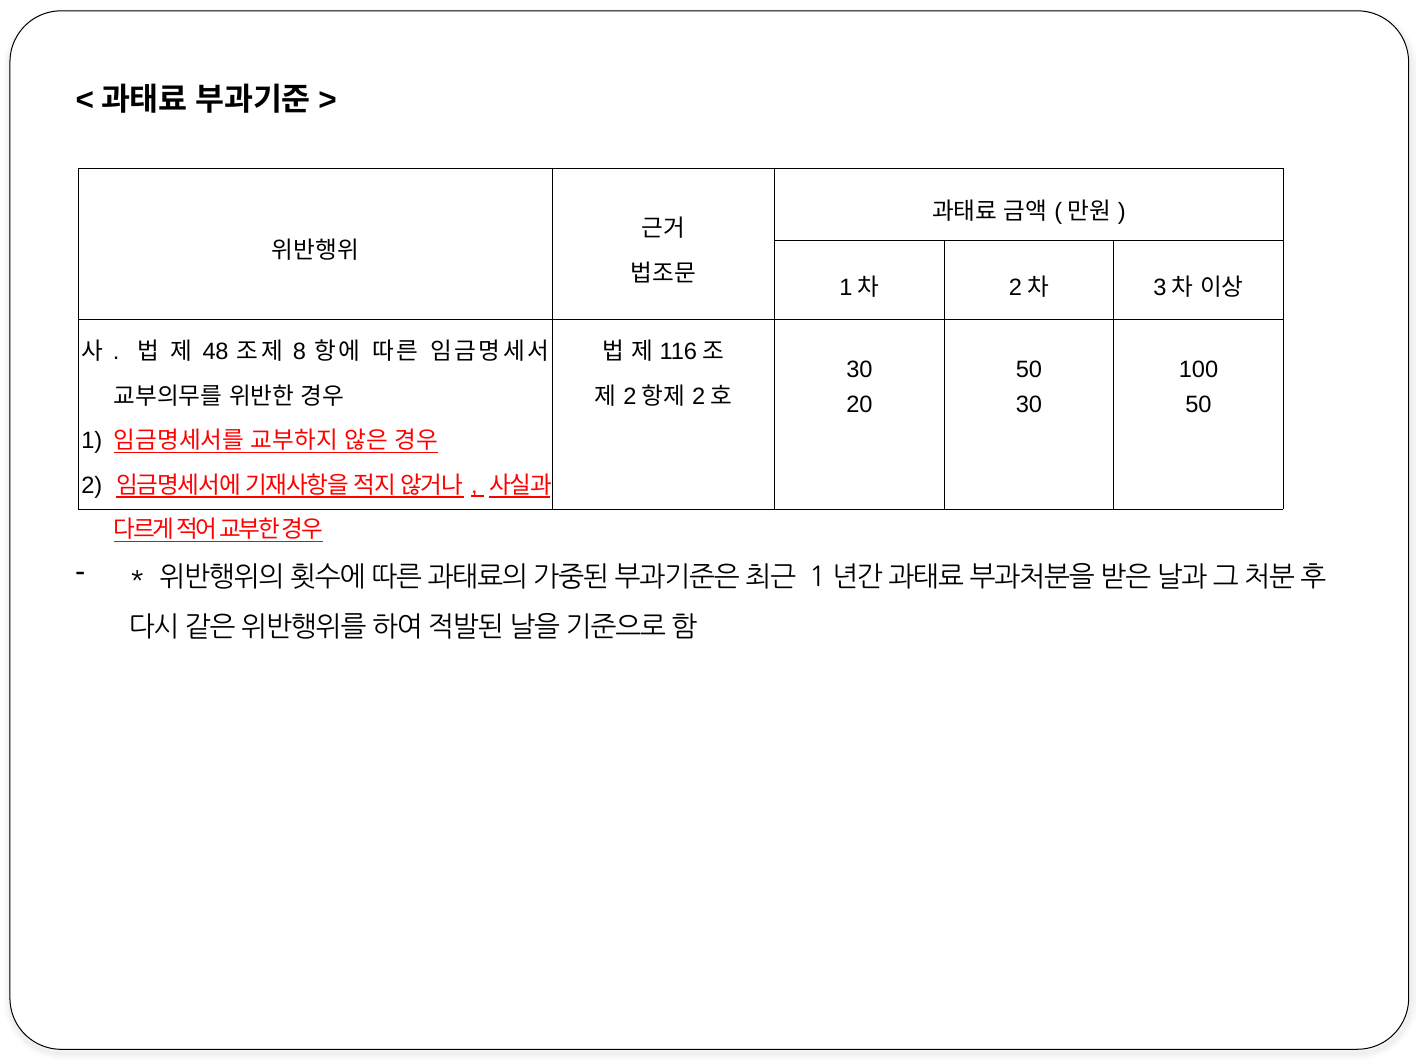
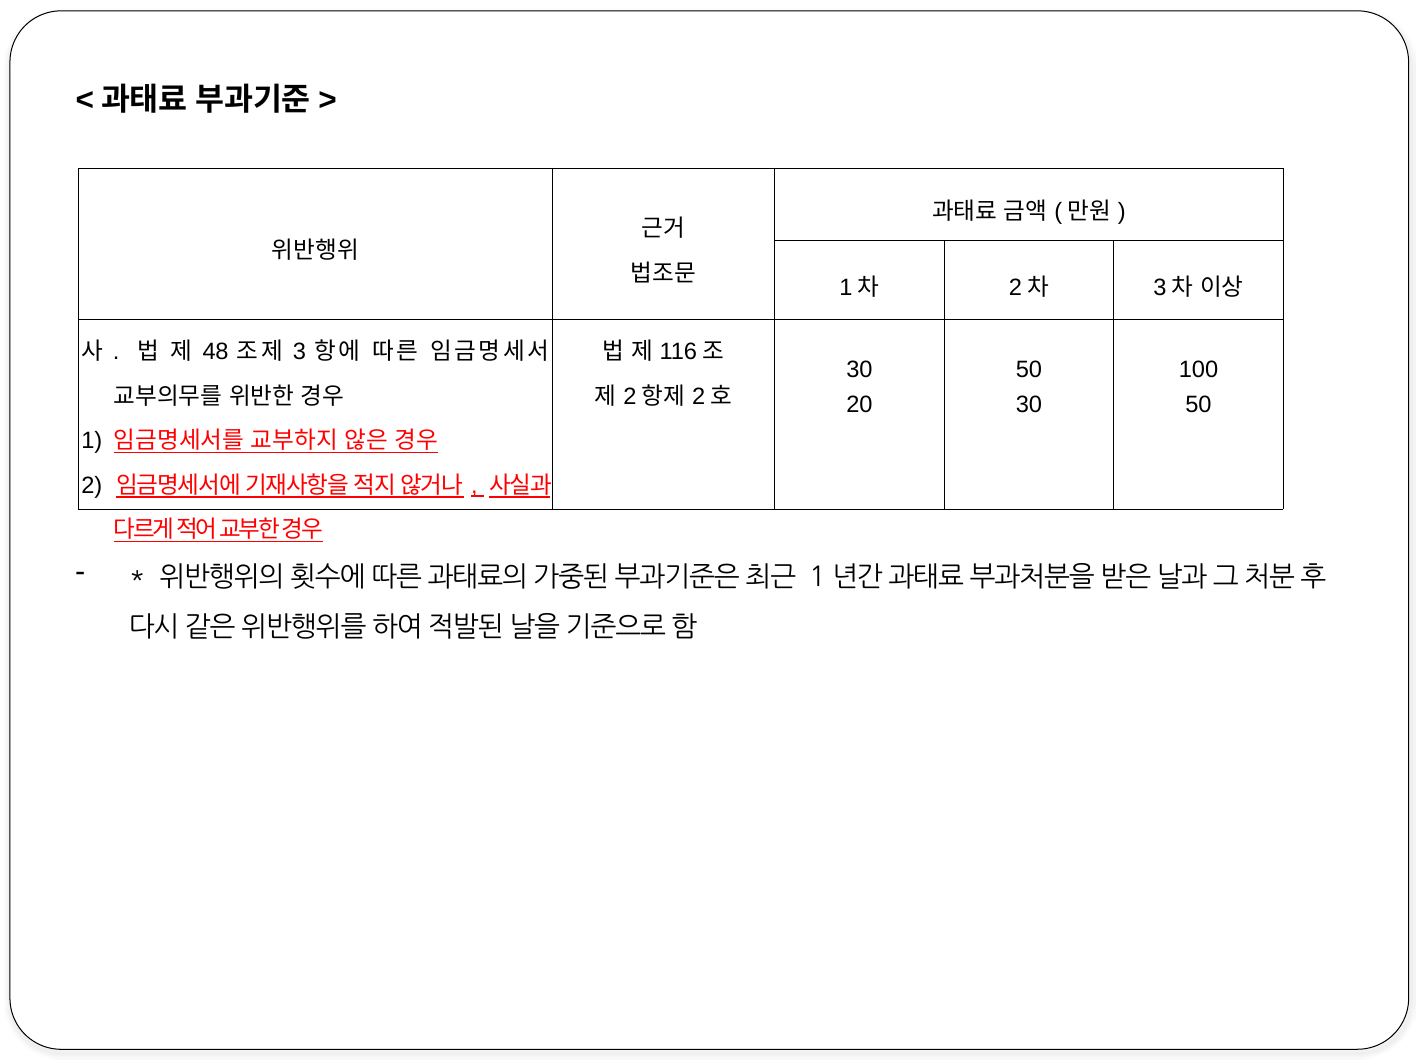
8: 8 -> 3 (300, 352)
